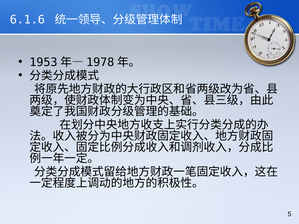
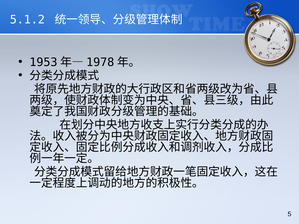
6.1.6: 6.1.6 -> 5.1.2 (27, 20)
